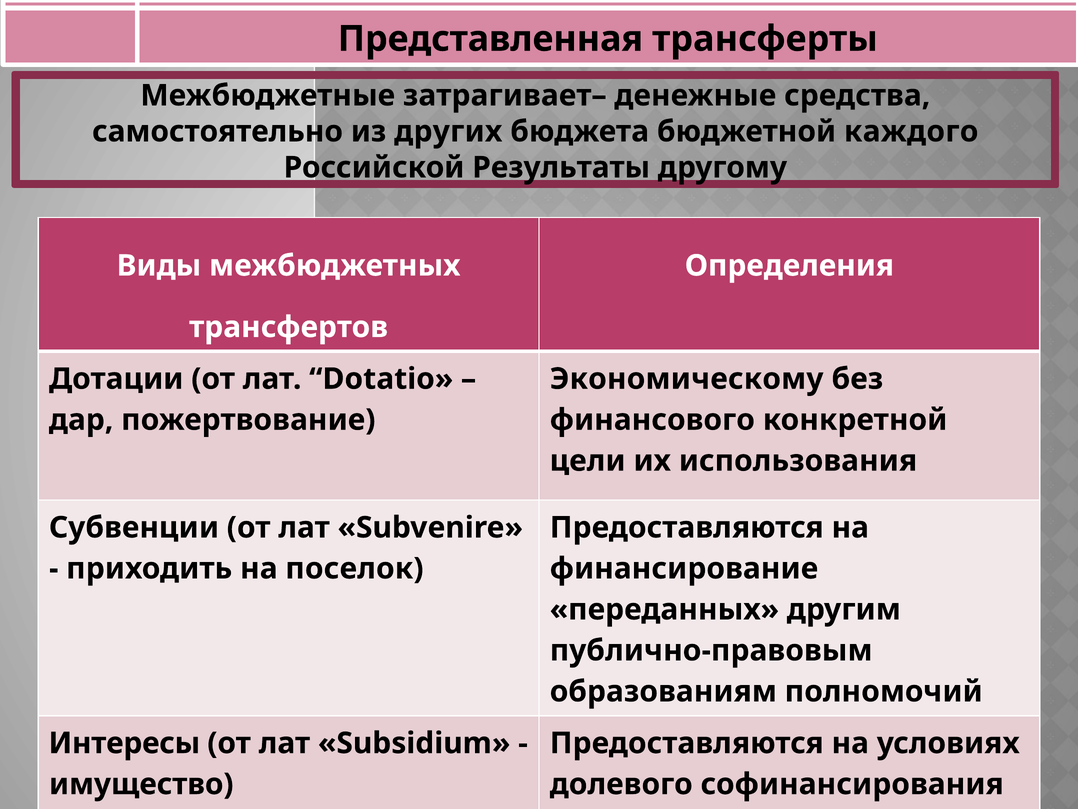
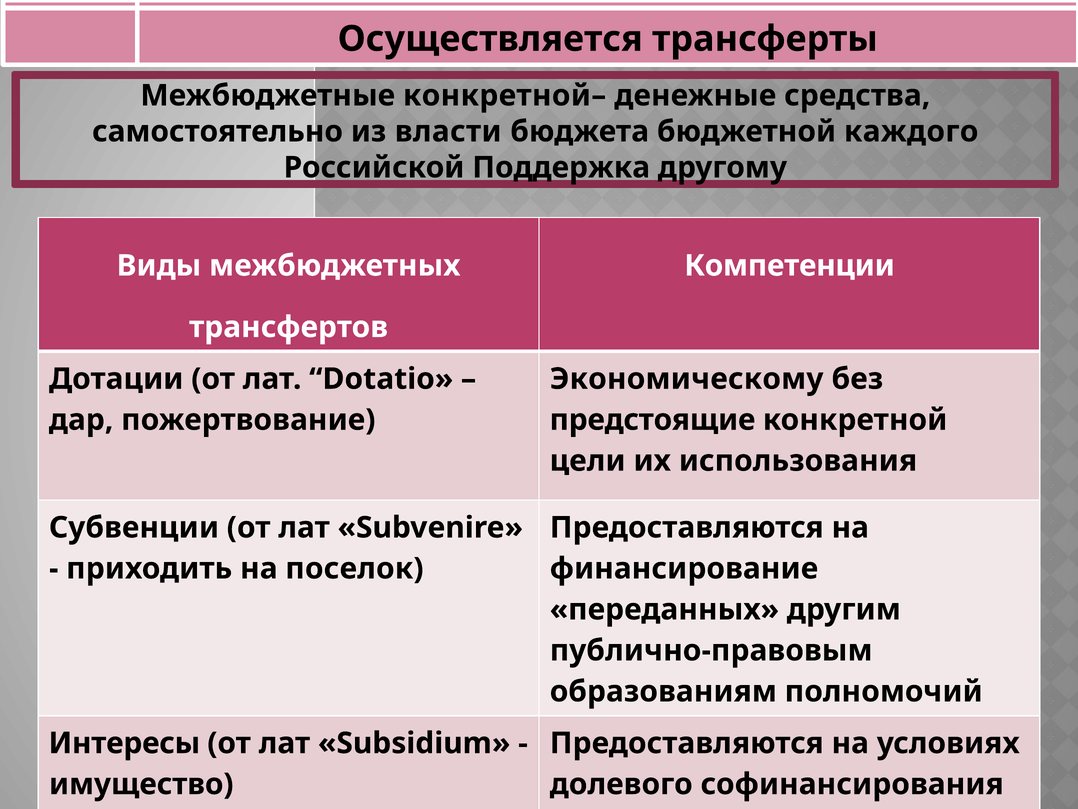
Представленная: Представленная -> Осуществляется (490, 39)
затрагивает–: затрагивает– -> конкретной– (505, 95)
из других: других -> власти (448, 131)
Результаты: Результаты -> Поддержка (561, 167)
Определения: Определения -> Компетенции (789, 266)
финансового: финансового -> предстоящие (652, 420)
